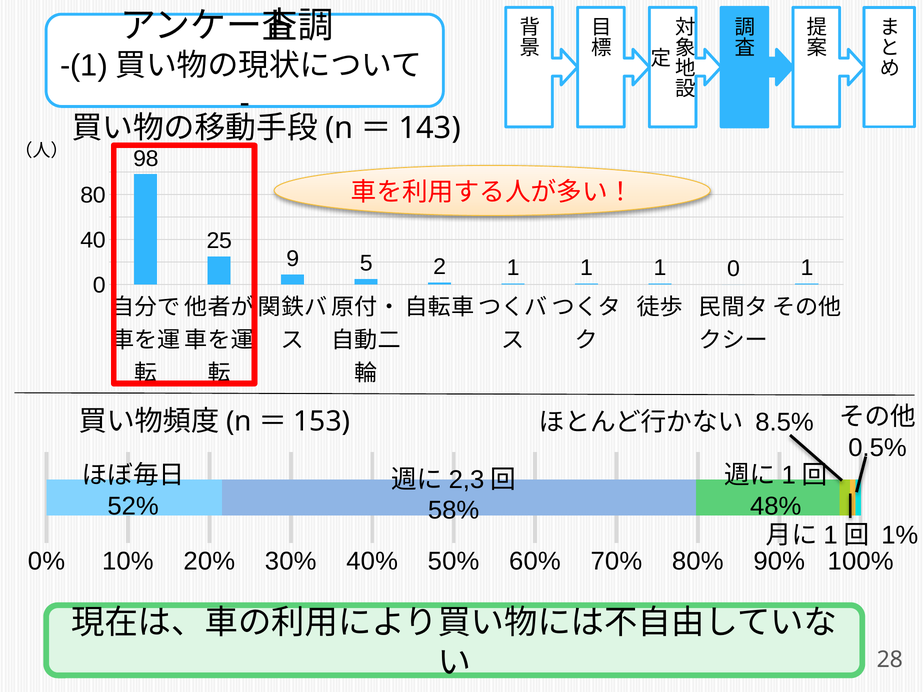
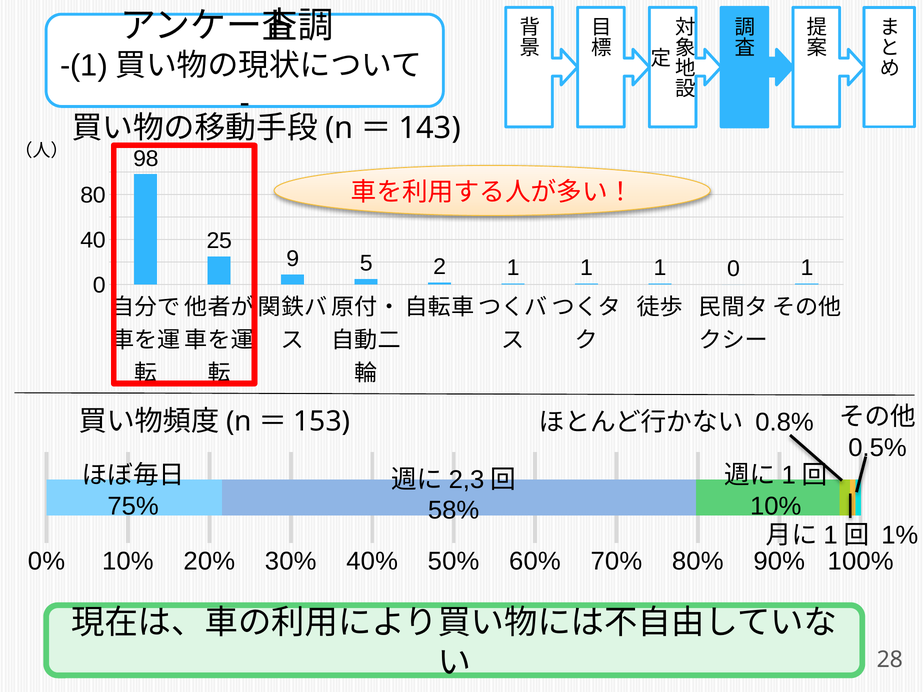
8.5%: 8.5% -> 0.8% (785, 422)
52%: 52% -> 75% (133, 506)
48%: 48% -> 10% (776, 506)
